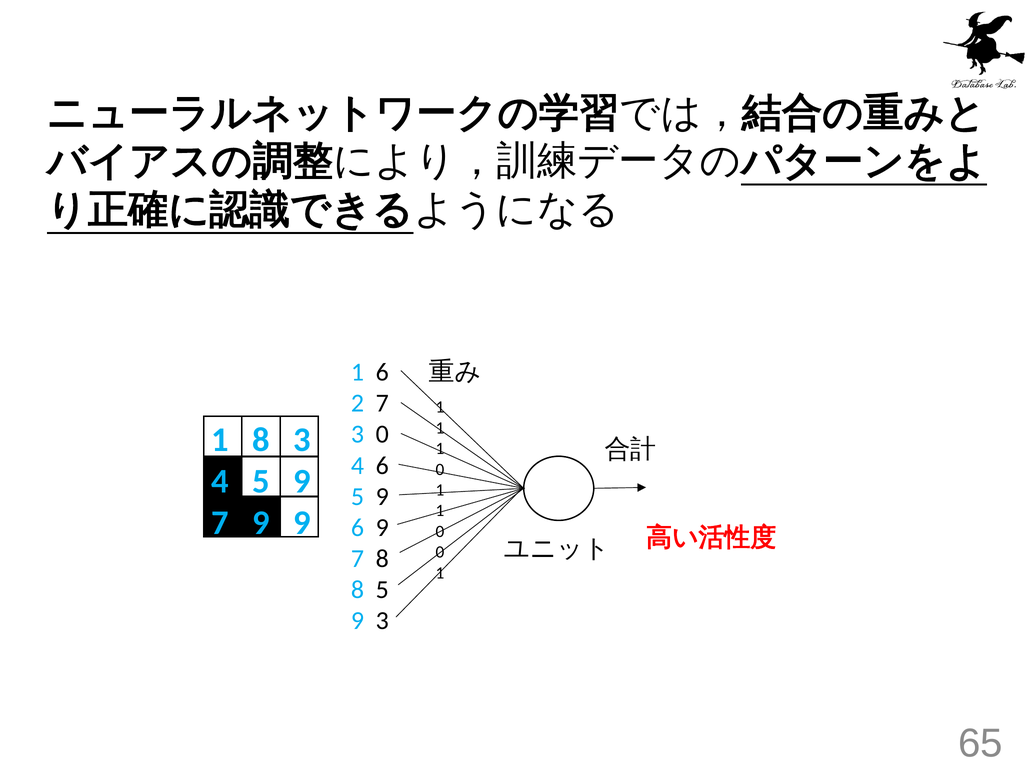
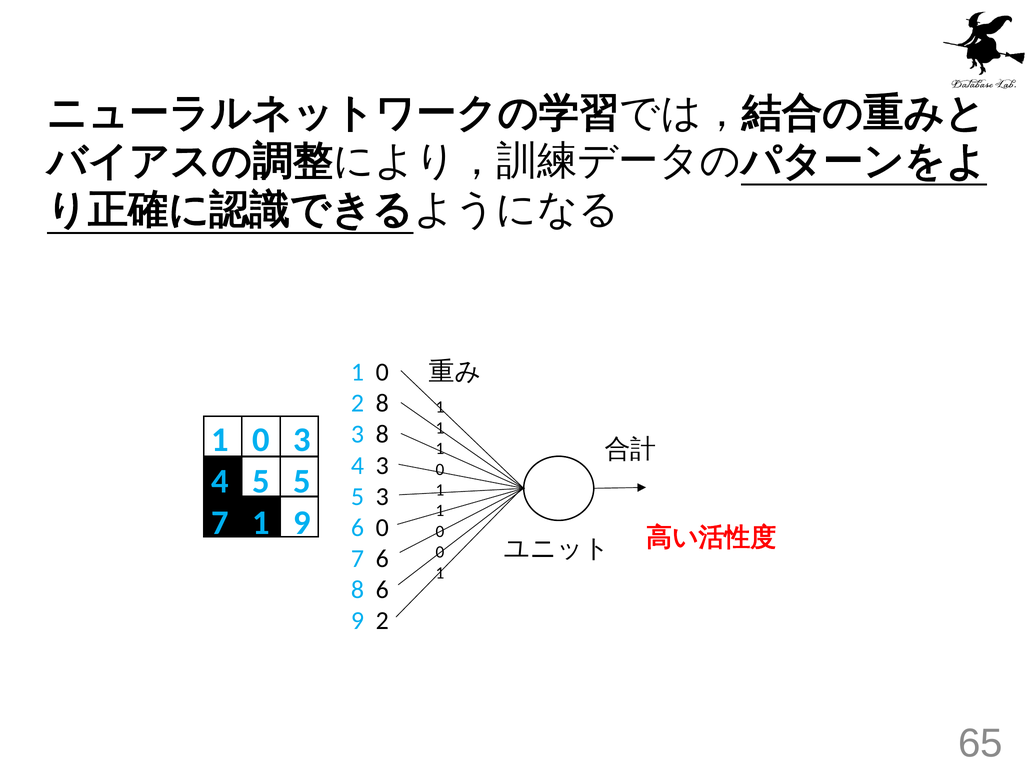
6: 6 -> 0 (382, 372)
2 7: 7 -> 8 (382, 403)
3 0: 0 -> 8 (382, 434)
8: 8 -> 0 (261, 440)
4 6: 6 -> 3 (382, 466)
4 5 9: 9 -> 5 (302, 481)
9: 9 -> 3 (382, 497)
7 9: 9 -> 1 (261, 523)
6 9: 9 -> 0 (382, 528)
7 8: 8 -> 6 (382, 559)
8 5: 5 -> 6 (382, 590)
9 3: 3 -> 2 (382, 621)
